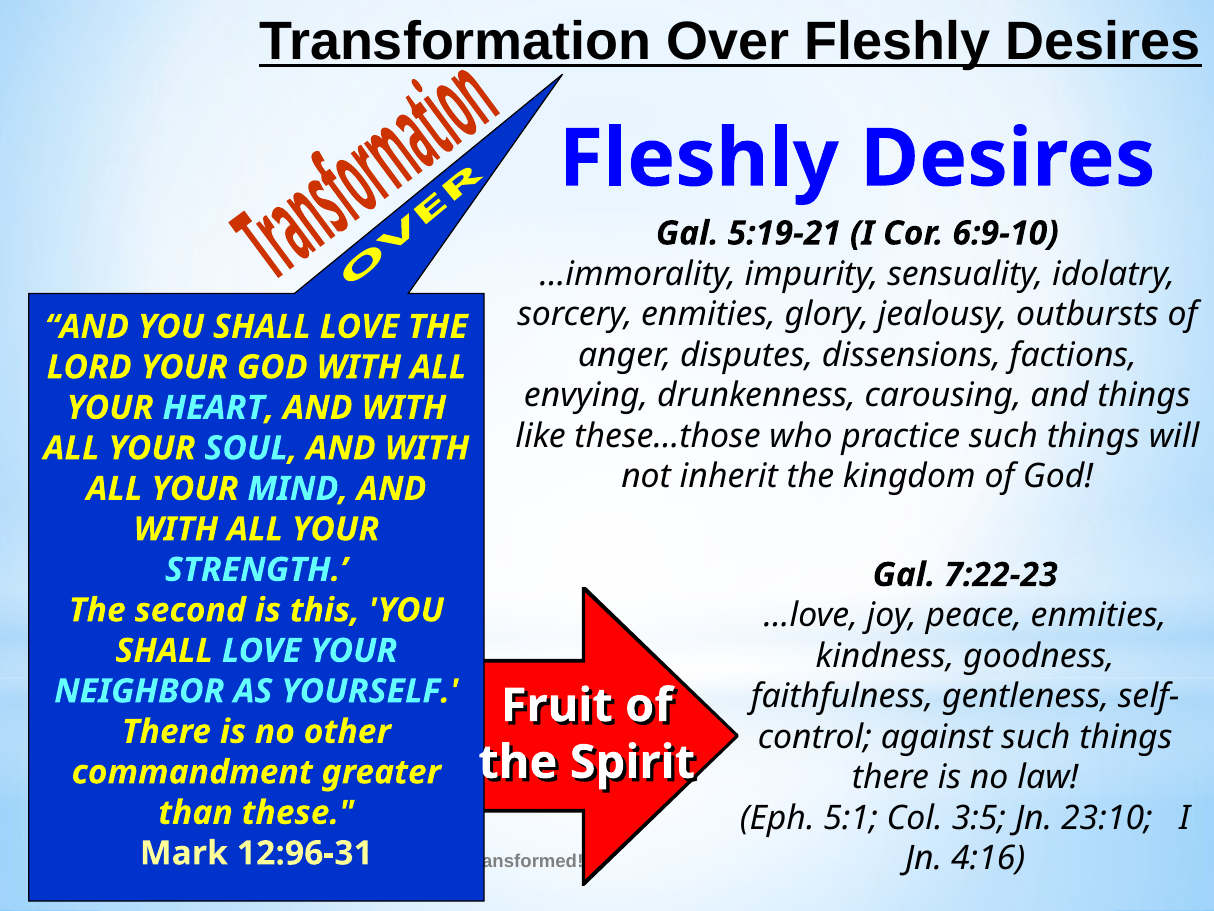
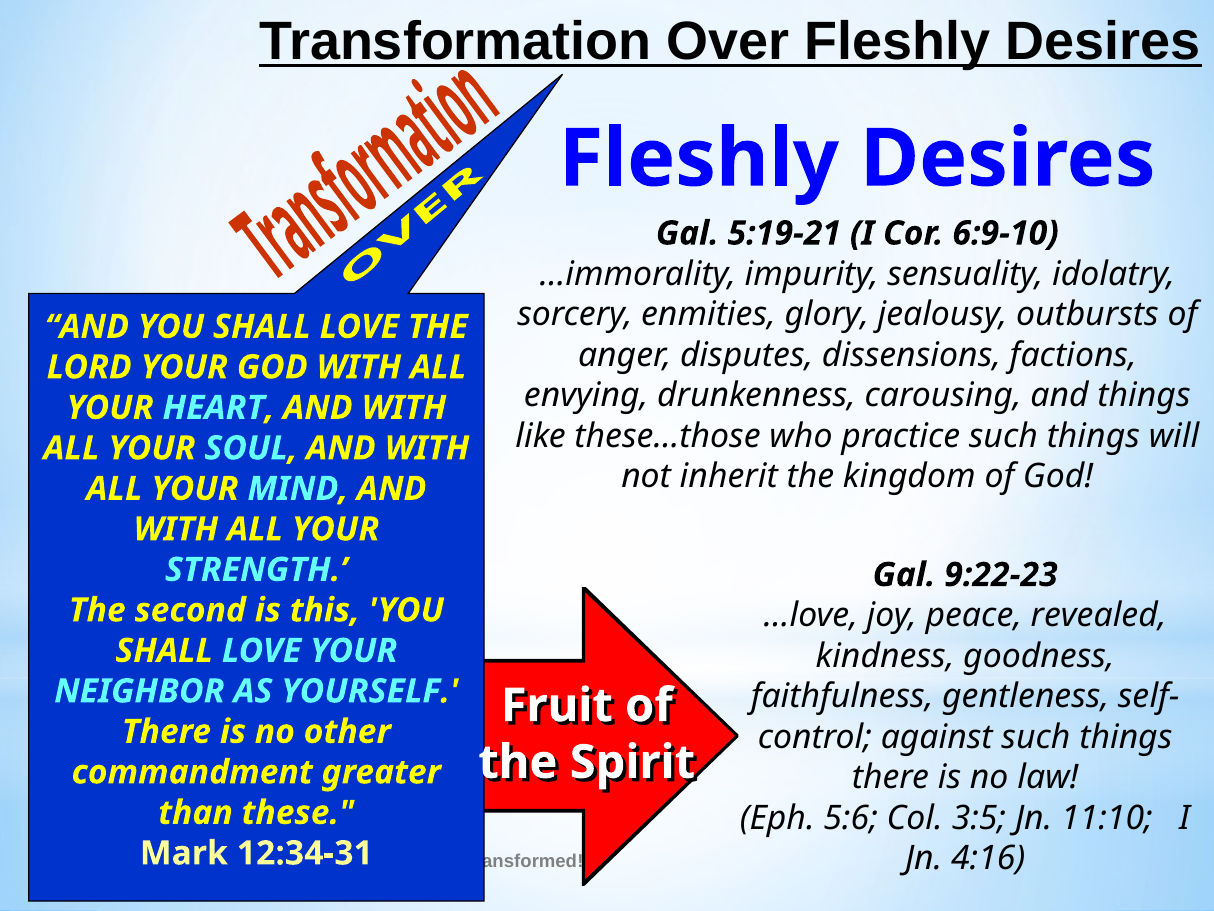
7:22-23: 7:22-23 -> 9:22-23 (1001, 575)
peace enmities: enmities -> revealed (1099, 615)
5:1: 5:1 -> 5:6 (851, 817)
23:10: 23:10 -> 11:10 (1107, 817)
12:96-31: 12:96-31 -> 12:34-31 (305, 853)
